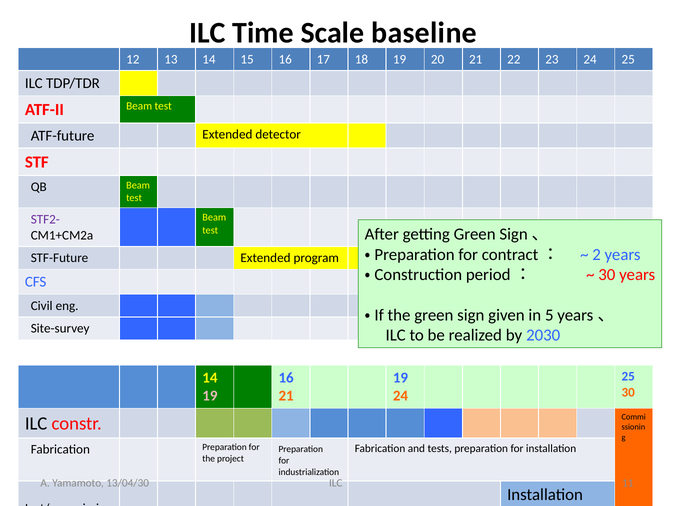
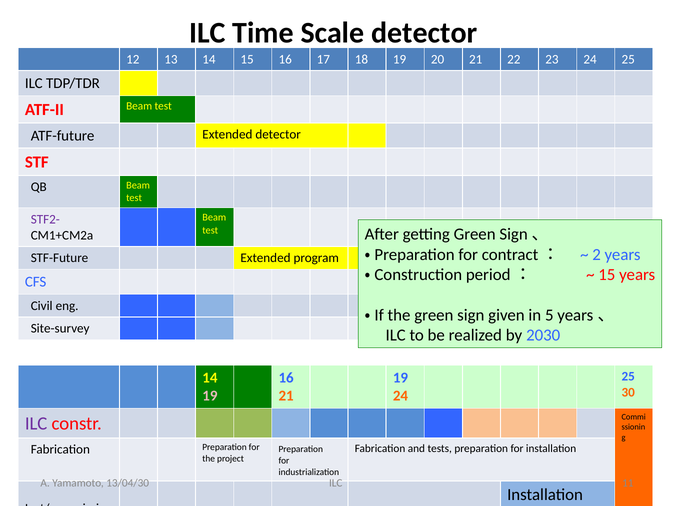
Scale baseline: baseline -> detector (424, 33)
30: 30 -> 15 (607, 274)
ILC colour: black -> purple (36, 423)
